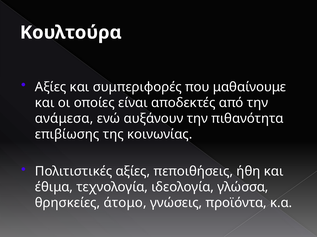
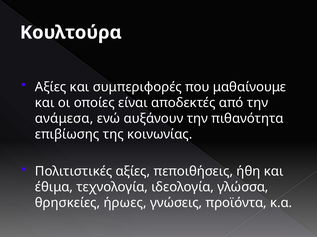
άτομο: άτομο -> ήρωες (125, 203)
